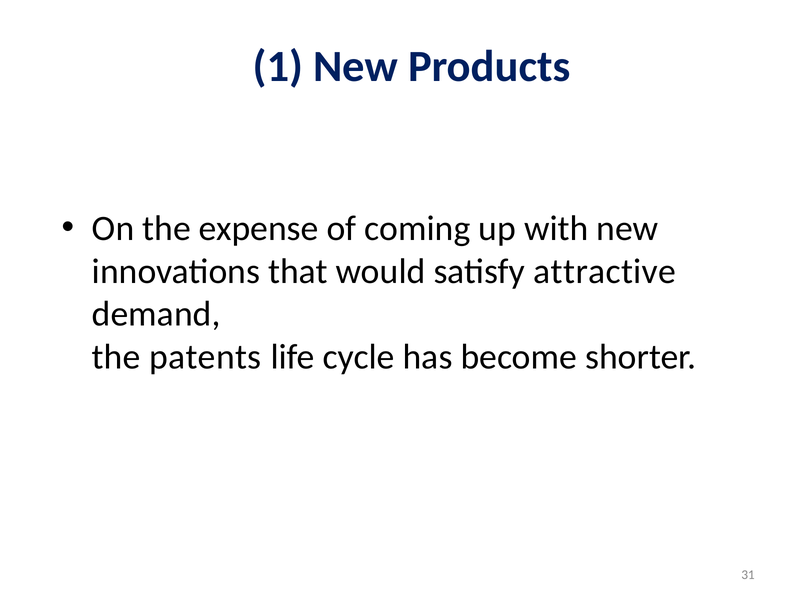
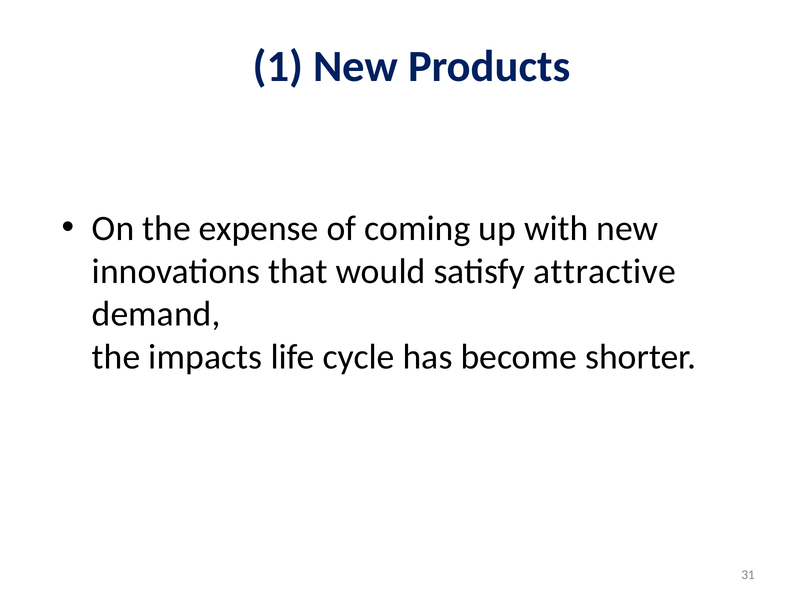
patents: patents -> impacts (205, 357)
